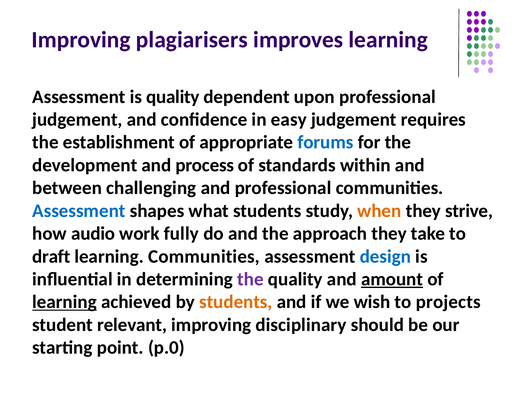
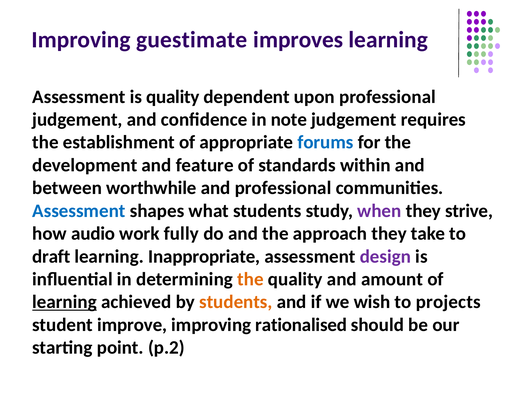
plagiarisers: plagiarisers -> guestimate (192, 40)
easy: easy -> note (289, 120)
process: process -> feature (205, 165)
challenging: challenging -> worthwhile (151, 188)
when colour: orange -> purple (379, 211)
learning Communities: Communities -> Inappropriate (204, 257)
design colour: blue -> purple (385, 257)
the colour: purple -> orange (250, 279)
amount underline: present -> none (392, 279)
relevant: relevant -> improve (132, 325)
disciplinary: disciplinary -> rationalised (301, 325)
p.0: p.0 -> p.2 (166, 348)
